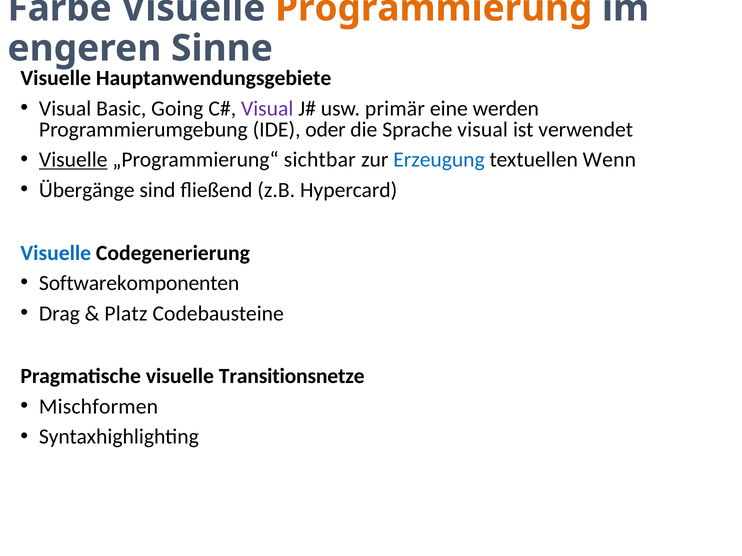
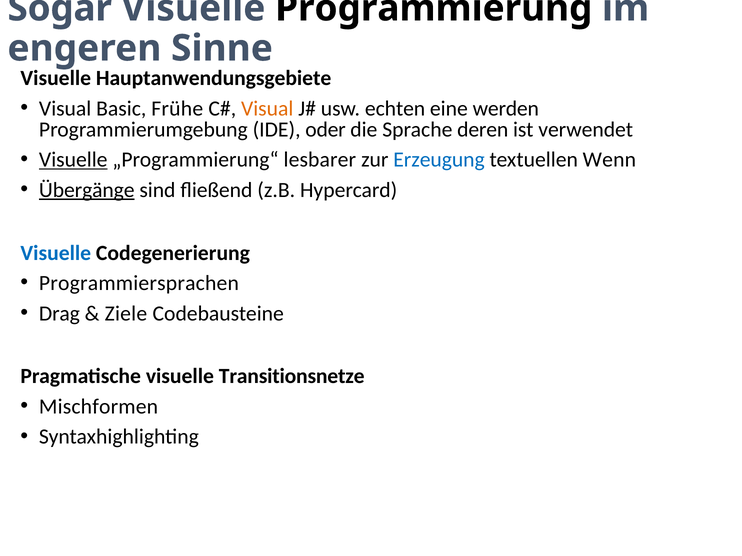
Farbe: Farbe -> Sogar (60, 8)
Programmierung colour: orange -> black (434, 8)
Going: Going -> Frühe (177, 109)
Visual colour: purple -> orange (267, 109)
primär: primär -> echten (395, 109)
Sprache visual: visual -> deren (483, 130)
sichtbar: sichtbar -> lesbarer (320, 160)
Übergänge underline: none -> present (87, 190)
Softwarekomponenten: Softwarekomponenten -> Programmiersprachen (139, 283)
Platz: Platz -> Ziele (126, 314)
